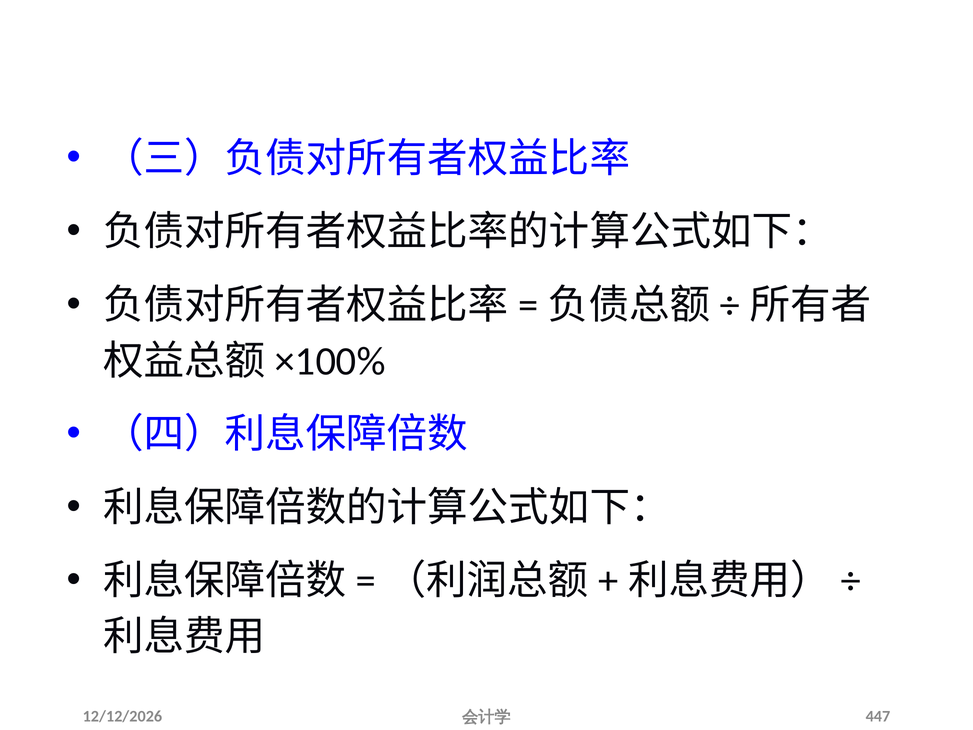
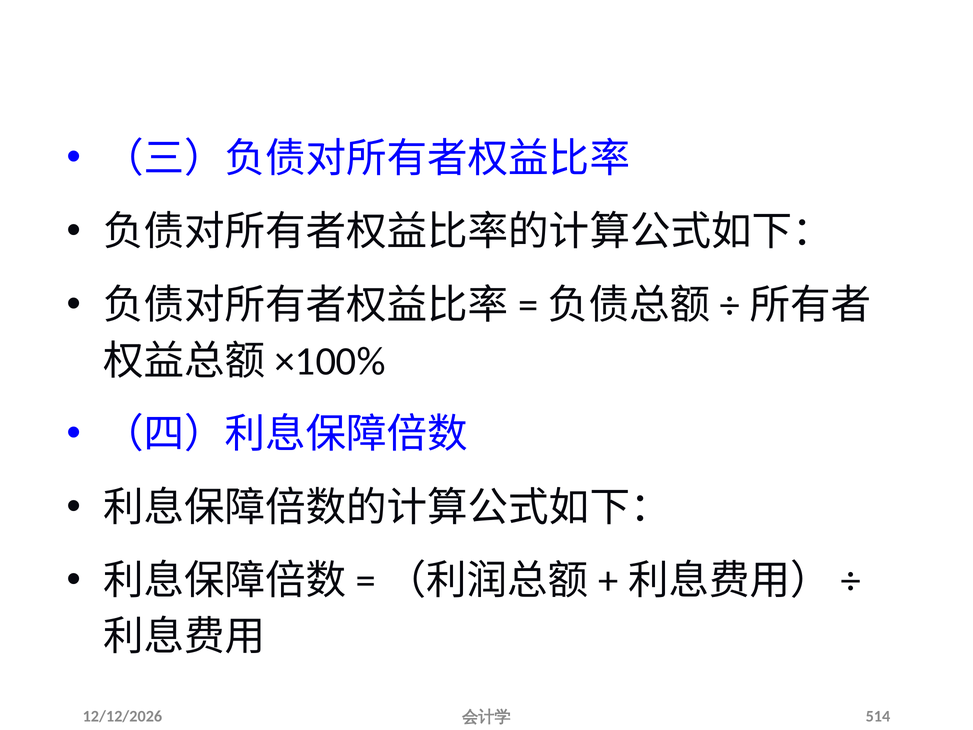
447: 447 -> 514 (878, 716)
